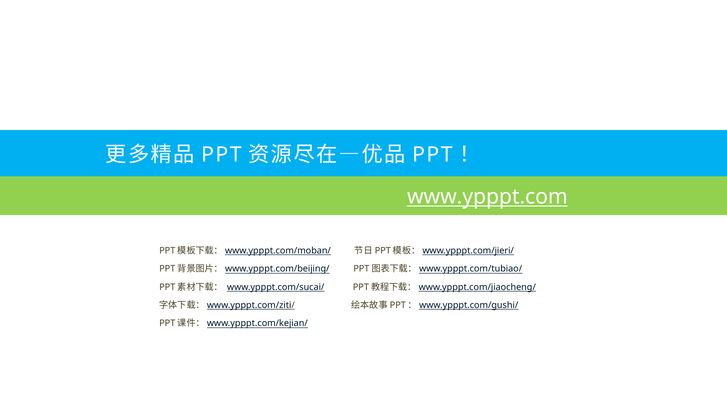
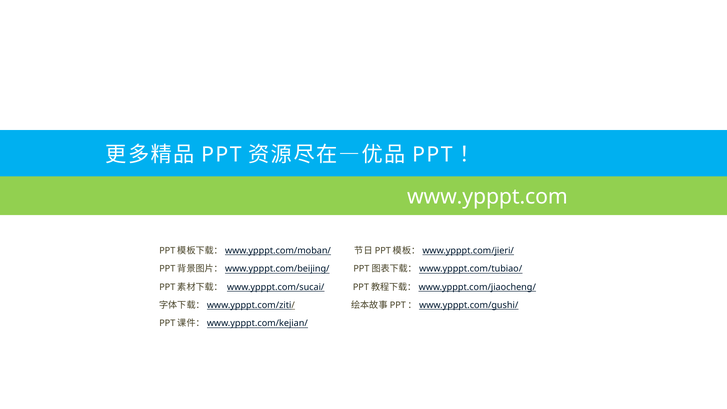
www.ypppt.com underline: present -> none (487, 197)
